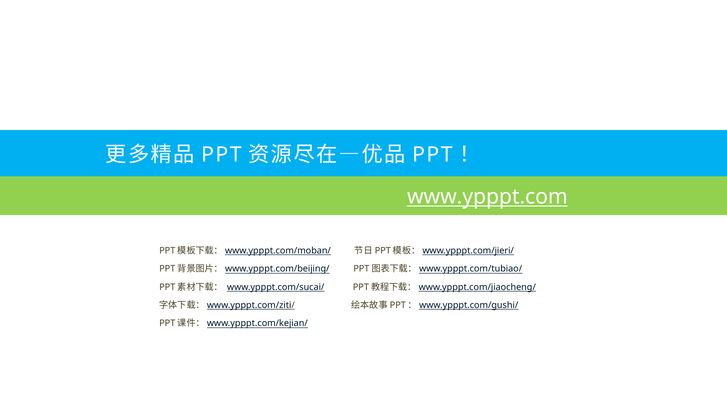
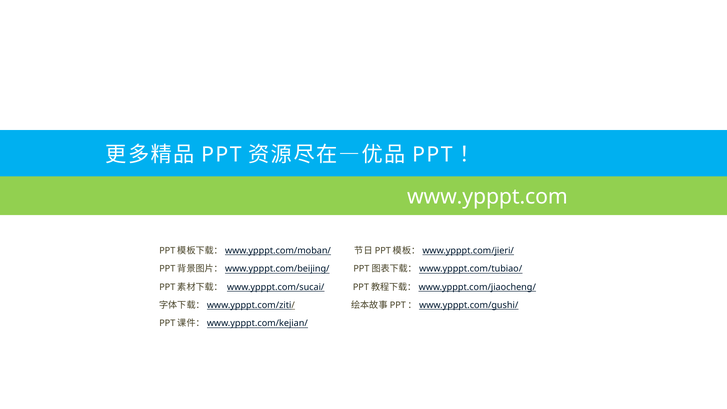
www.ypppt.com underline: present -> none (487, 197)
